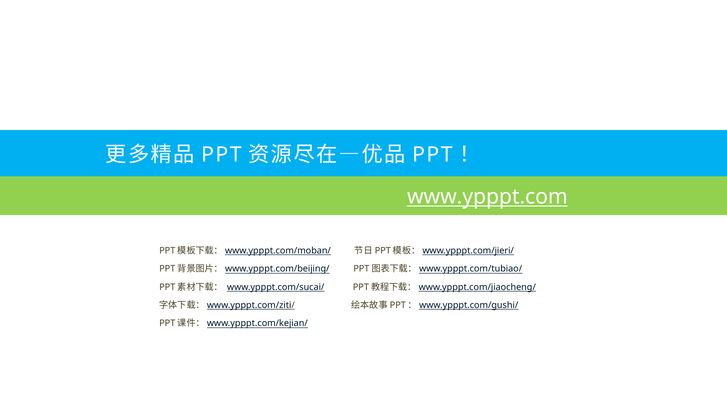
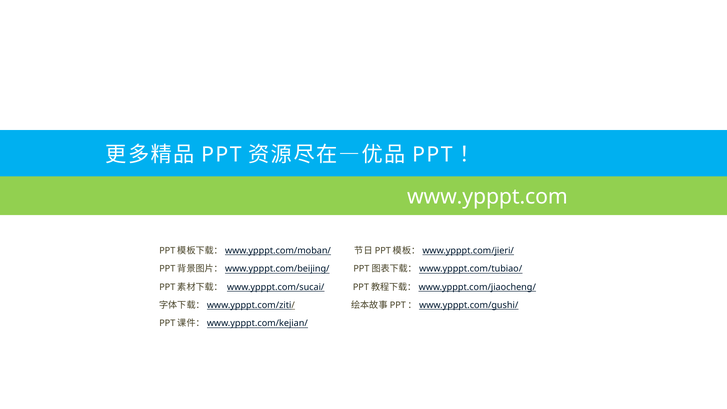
www.ypppt.com underline: present -> none (487, 197)
